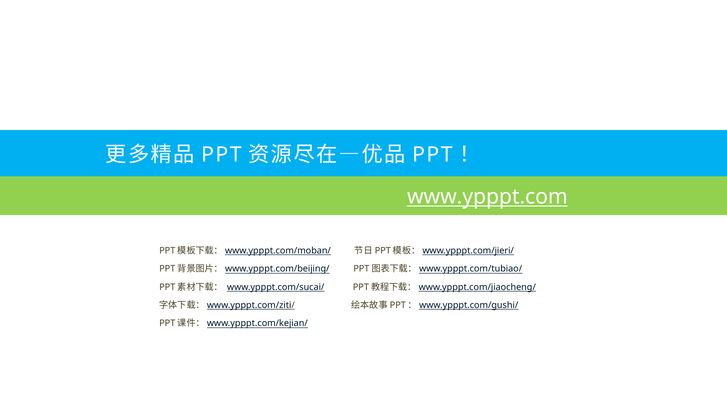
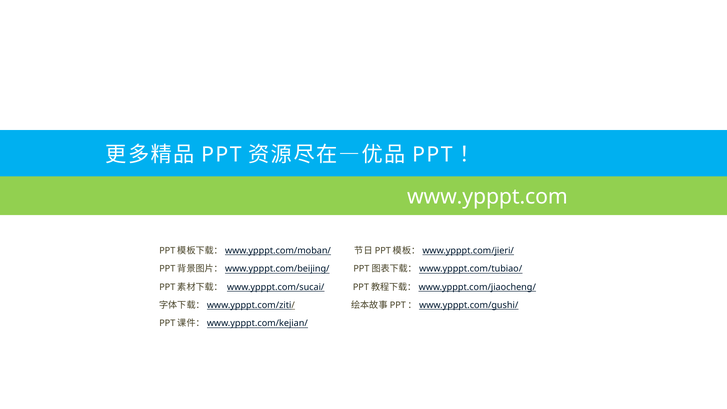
www.ypppt.com underline: present -> none (487, 197)
